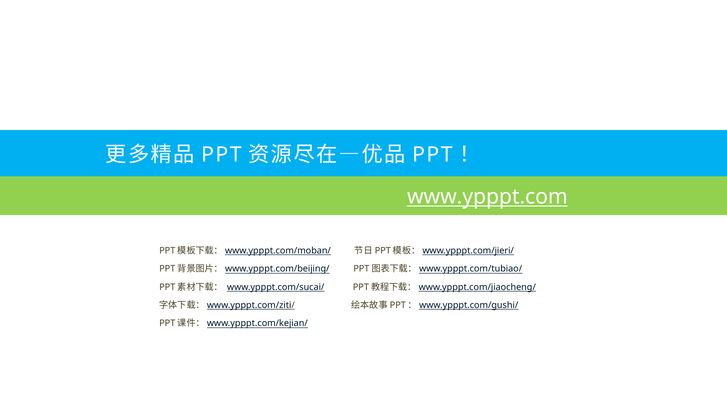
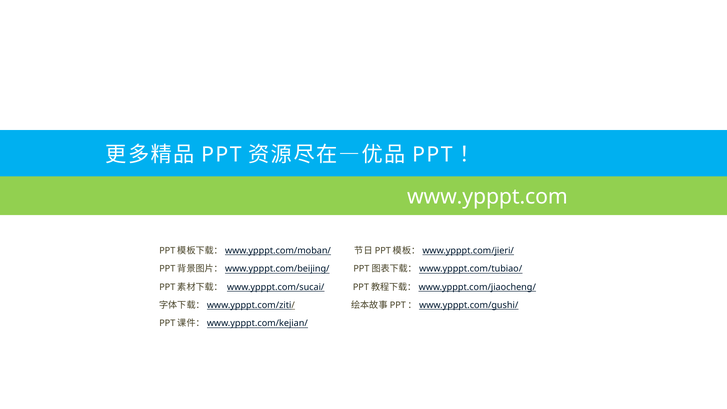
www.ypppt.com underline: present -> none (487, 197)
